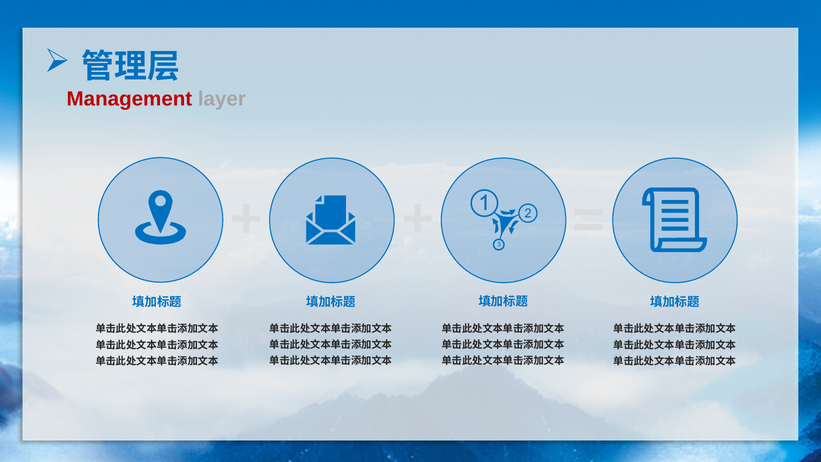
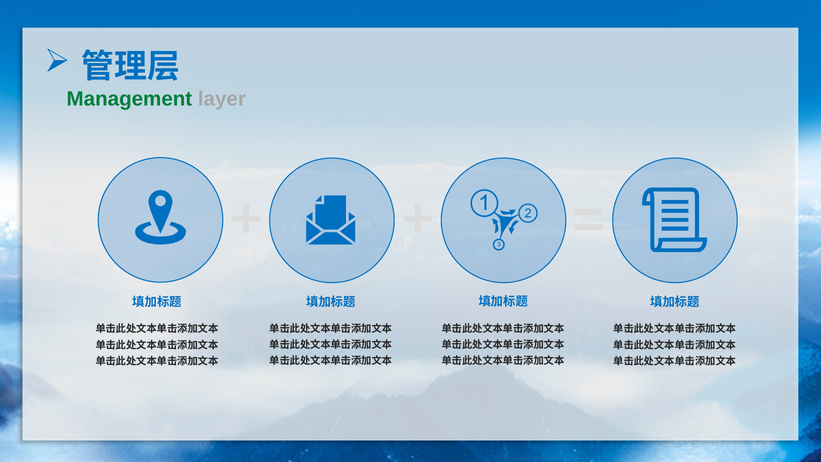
Management colour: red -> green (129, 99)
